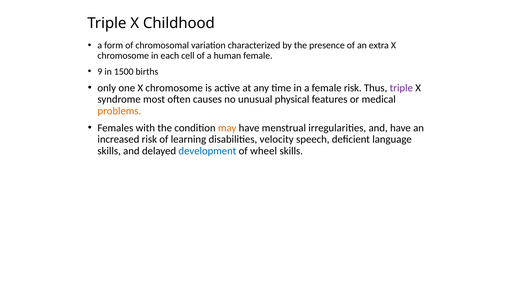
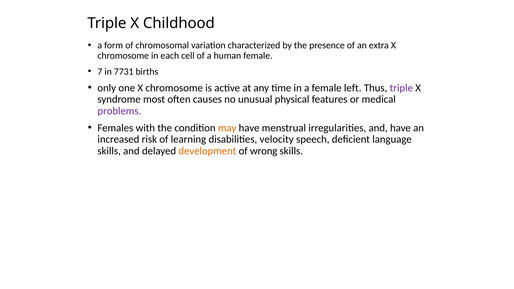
9: 9 -> 7 (100, 72)
1500: 1500 -> 7731 (124, 72)
female risk: risk -> left (353, 88)
problems colour: orange -> purple (119, 111)
development colour: blue -> orange (207, 151)
wheel: wheel -> wrong (264, 151)
